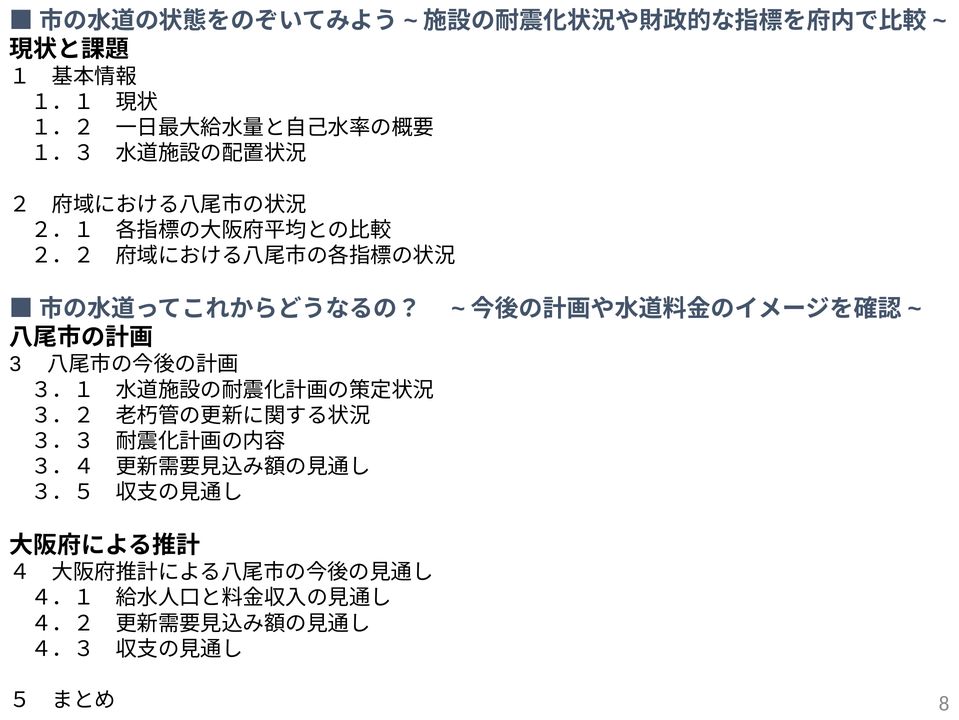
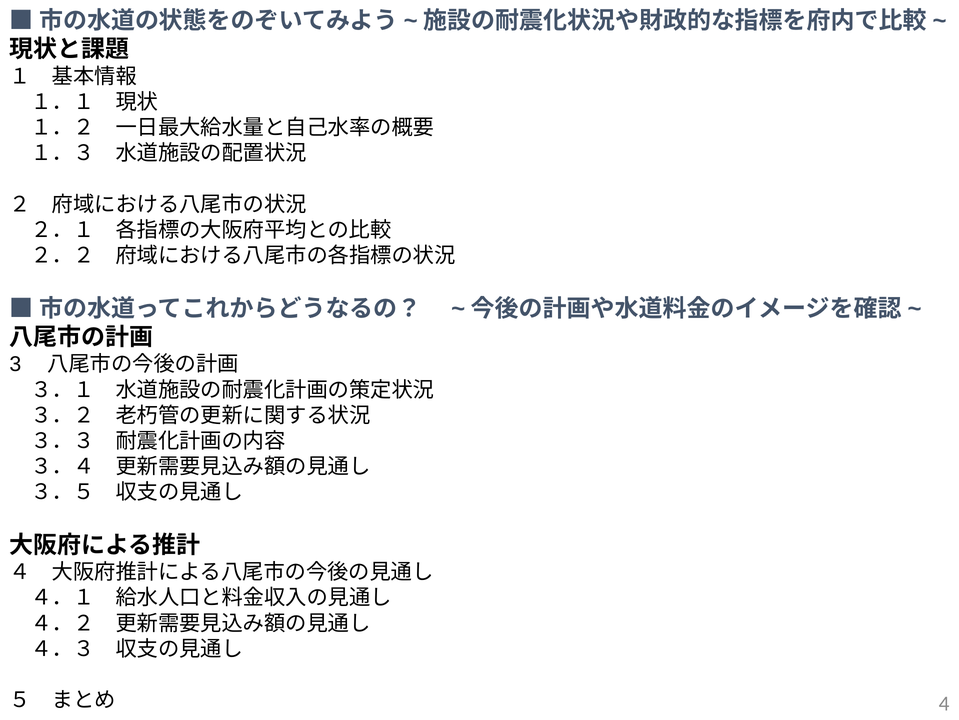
8: 8 -> 4 (944, 703)
